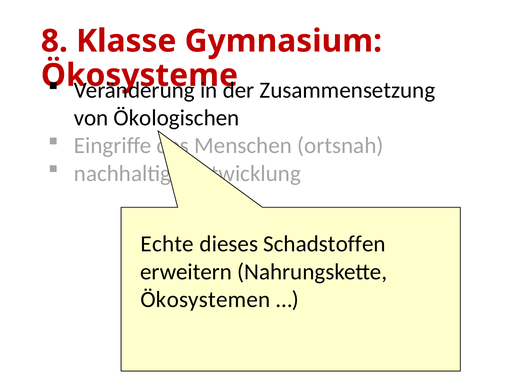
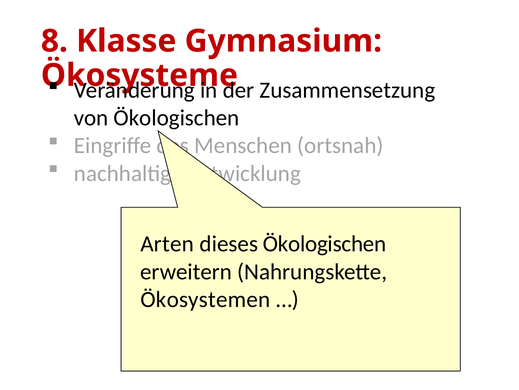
Echte: Echte -> Arten (167, 244)
dieses Schadstoffen: Schadstoffen -> Ökologischen (325, 244)
